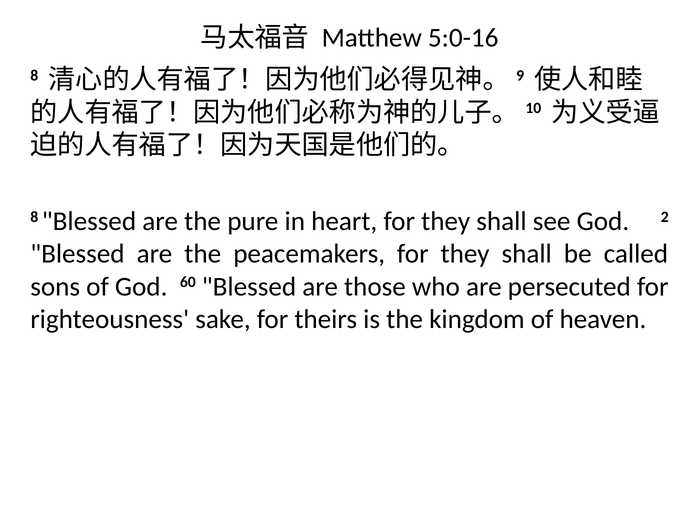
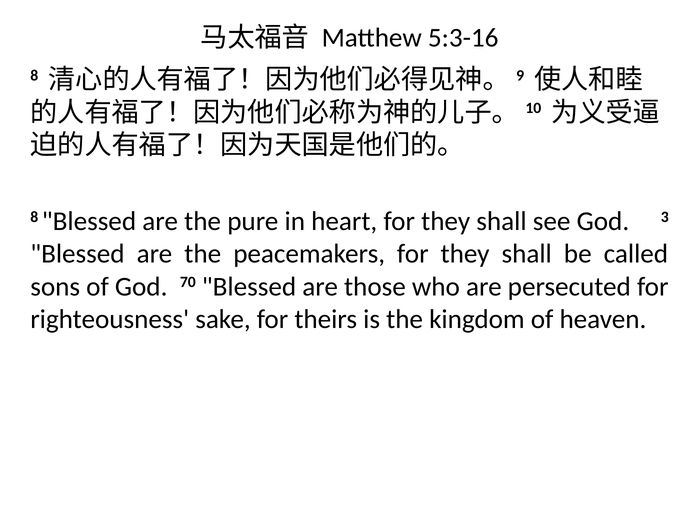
5:0-16: 5:0-16 -> 5:3-16 (463, 38)
2: 2 -> 3 (665, 217)
60: 60 -> 70 (188, 282)
